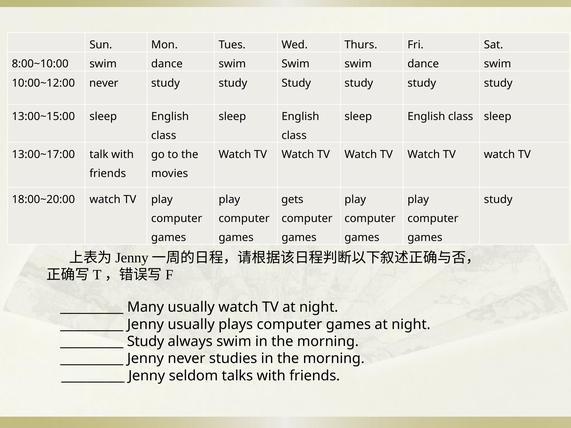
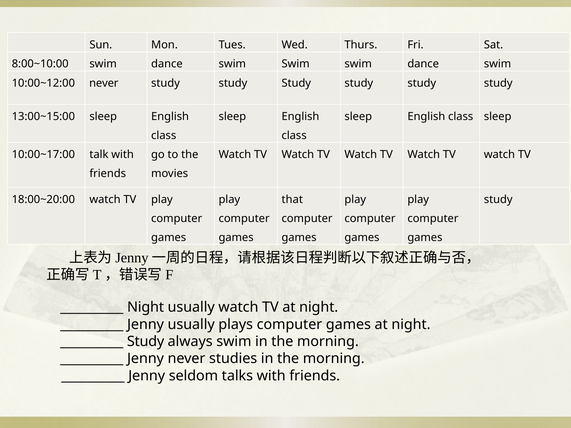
13:00~17:00: 13:00~17:00 -> 10:00~17:00 (43, 155)
gets: gets -> that (292, 199)
Many: Many -> Night (146, 307)
